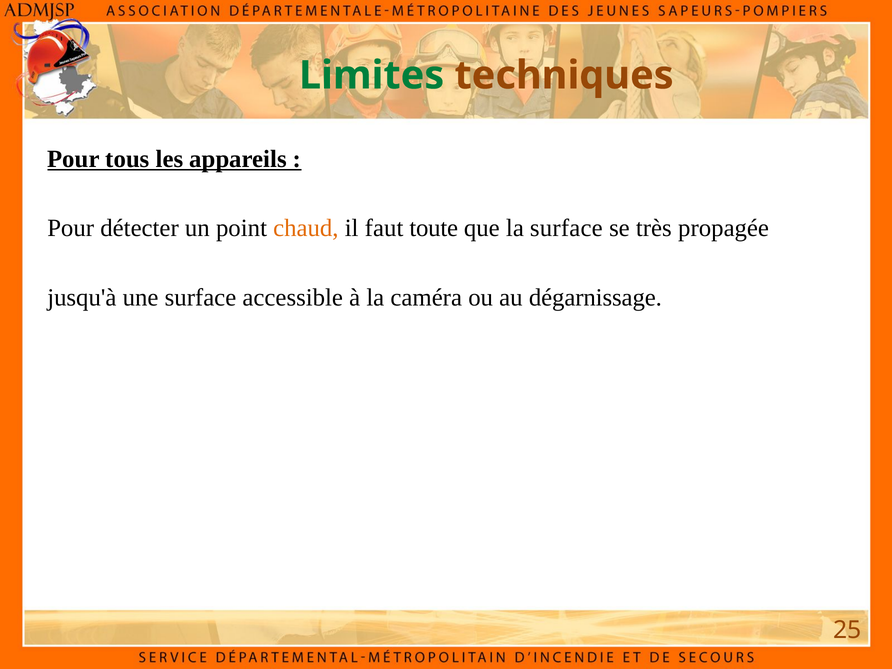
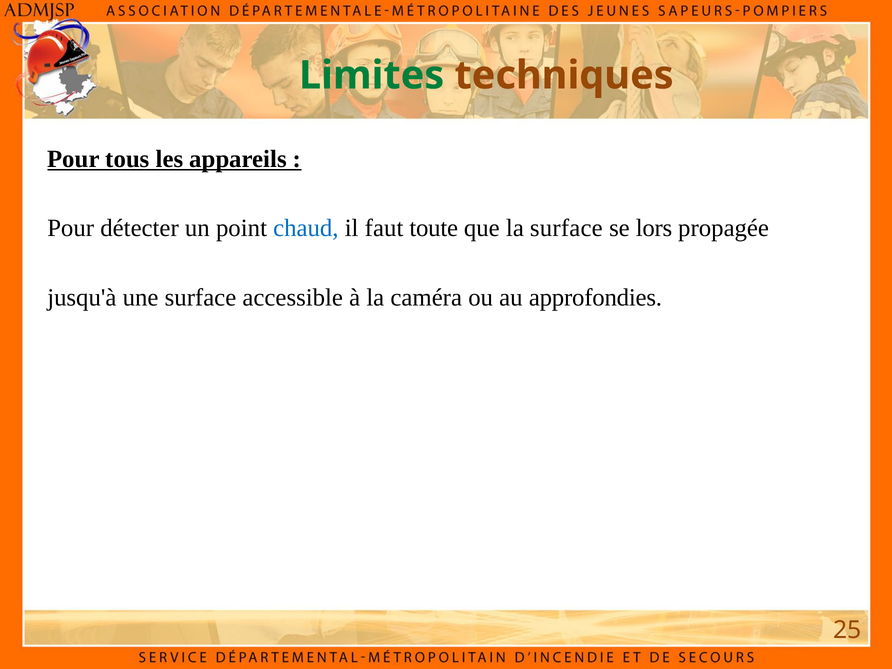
chaud colour: orange -> blue (306, 228)
très: très -> lors (654, 228)
dégarnissage: dégarnissage -> approfondies (595, 298)
